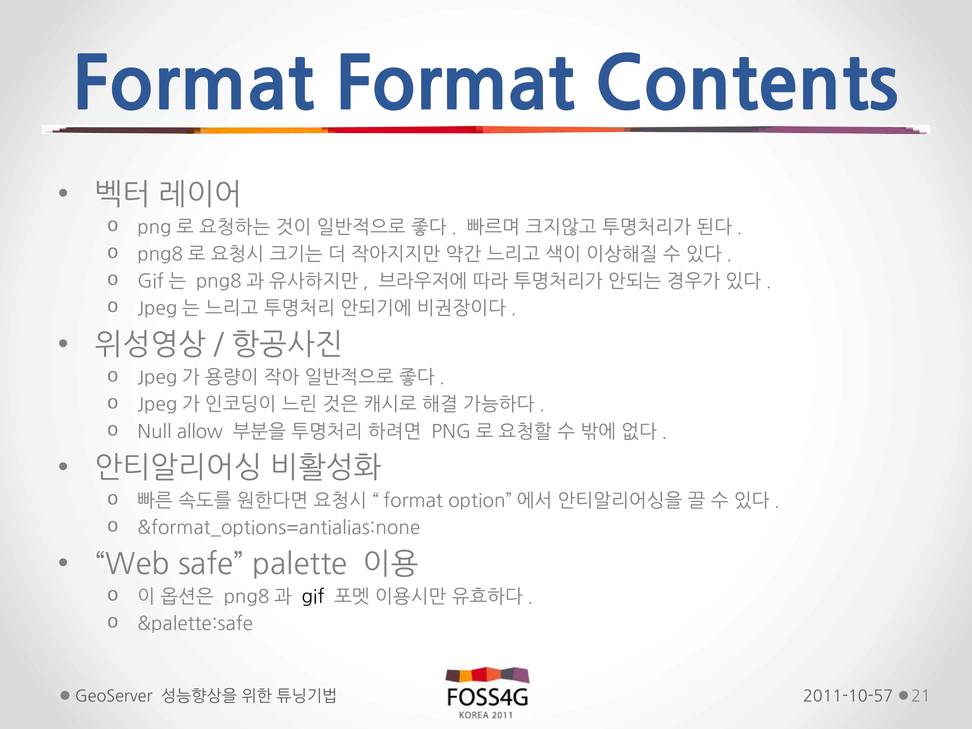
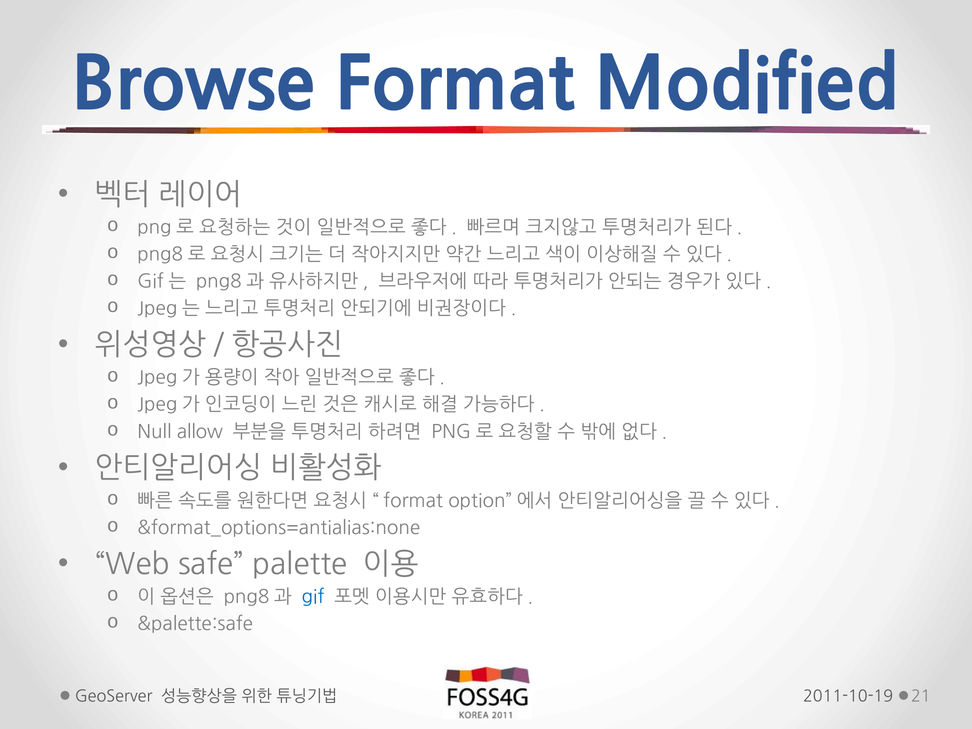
Format: Format -> Browse (194, 86)
Contents: Contents -> Modified (747, 86)
gif colour: black -> blue (313, 597)
2011-10-57: 2011-10-57 -> 2011-10-19 (848, 696)
